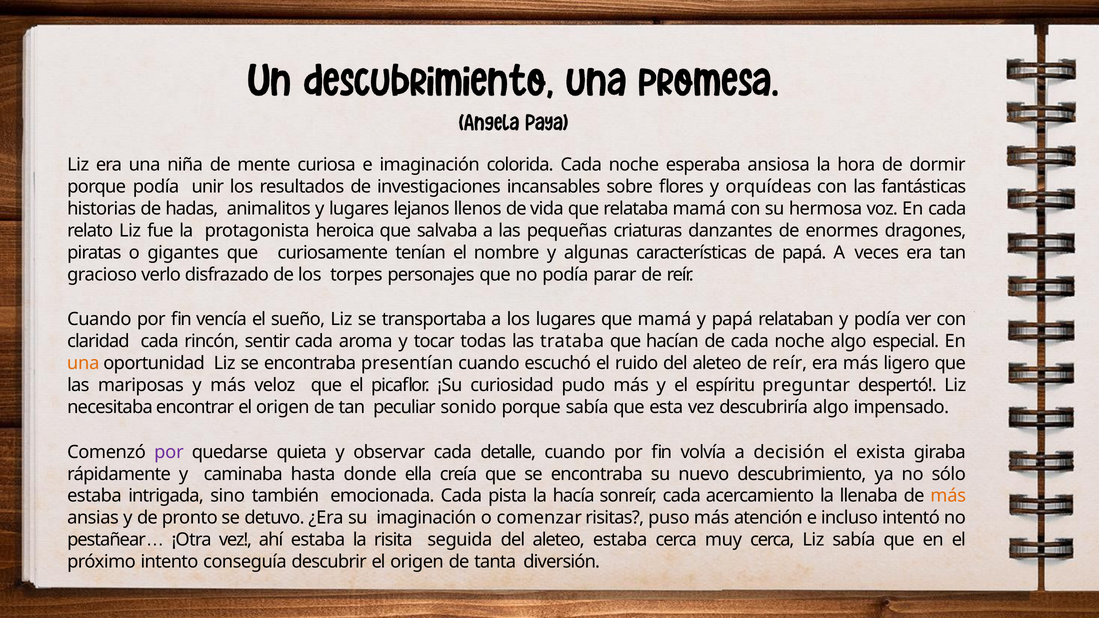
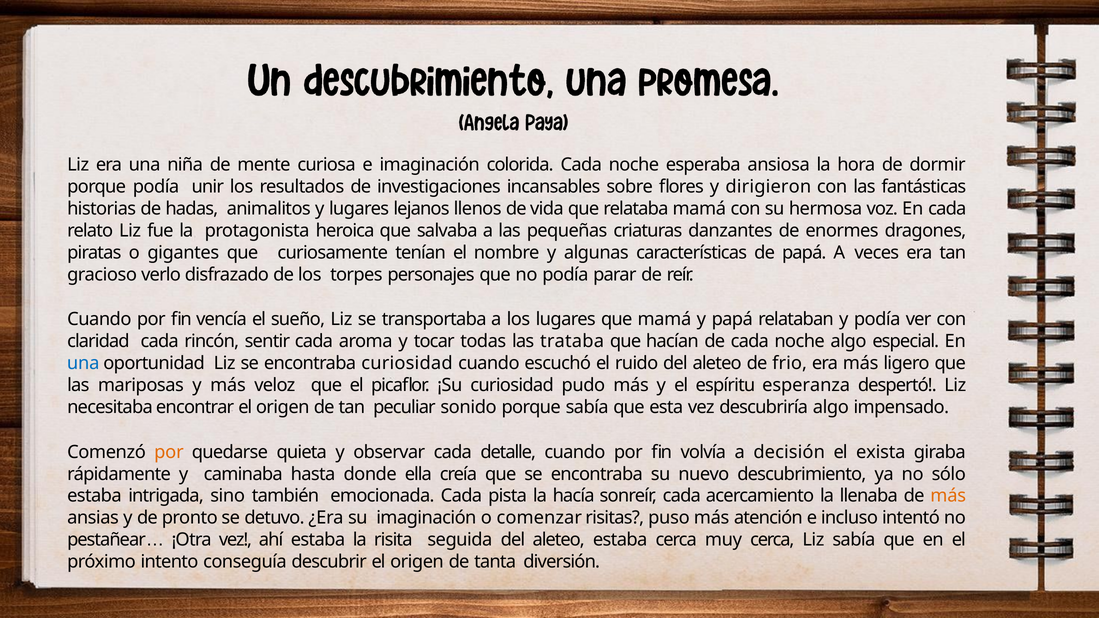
orquídeas: orquídeas -> dirigieron (768, 187)
una colour: orange -> blue (83, 363)
encontraba presentían: presentían -> curiosidad (407, 363)
aleteo de reír: reír -> frio (790, 363)
preguntar: preguntar -> esperanza (806, 385)
por colour: purple -> orange (169, 452)
